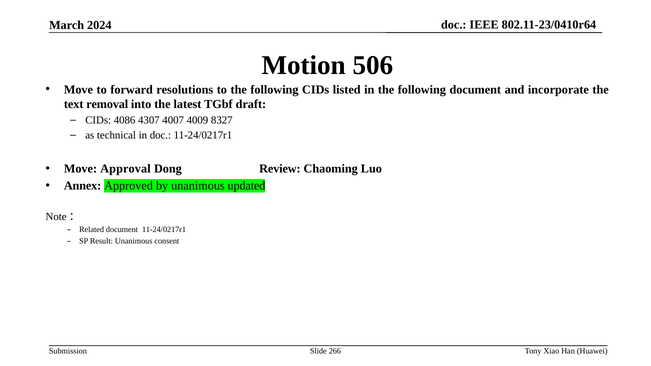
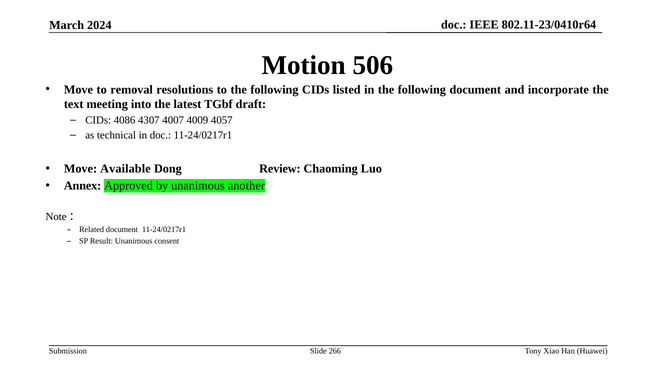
forward: forward -> removal (132, 90)
removal: removal -> meeting (107, 104)
8327: 8327 -> 4057 (222, 120)
Approval: Approval -> Available (125, 169)
updated: updated -> another (246, 186)
